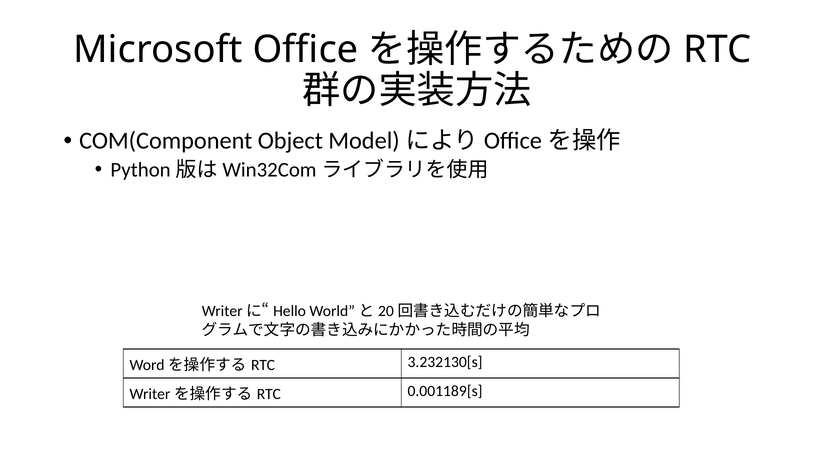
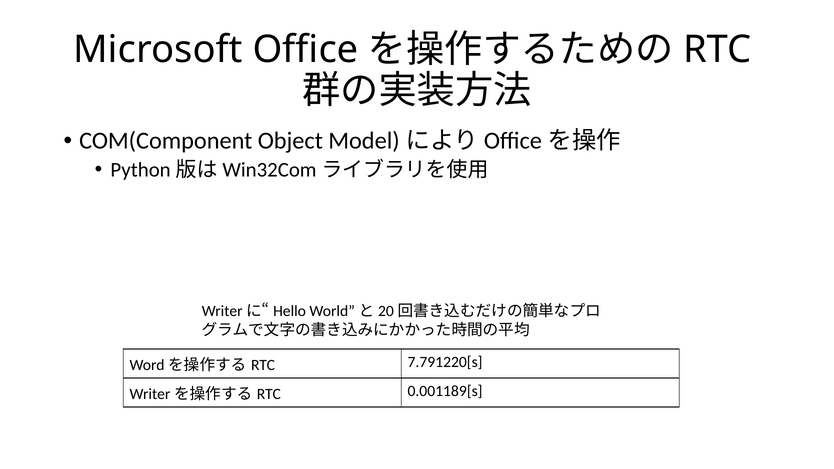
3.232130[s: 3.232130[s -> 7.791220[s (445, 362)
